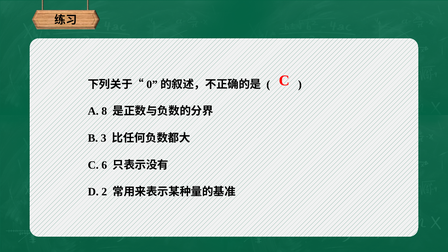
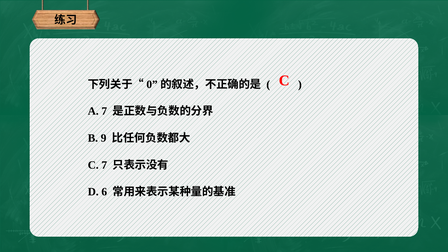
A 8: 8 -> 7 (104, 111)
3: 3 -> 9 (104, 138)
C 6: 6 -> 7 (104, 165)
2: 2 -> 6 (104, 192)
